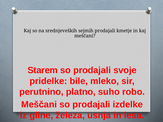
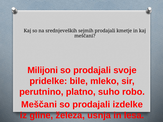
Starem: Starem -> Milijoni (43, 70)
